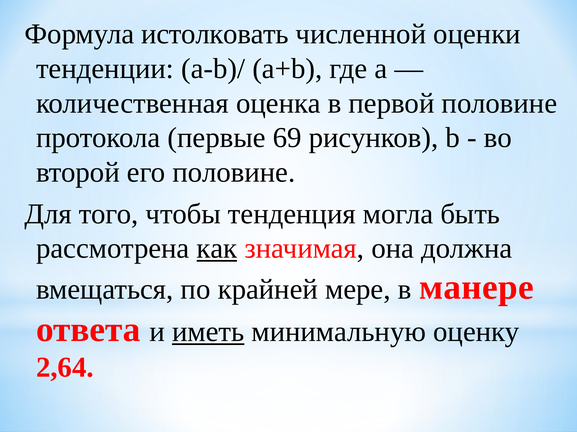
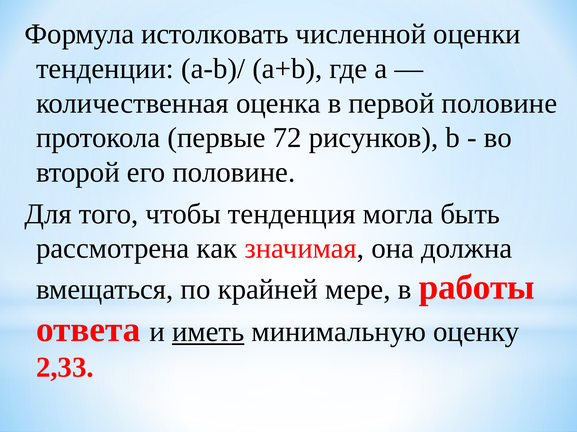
69: 69 -> 72 (287, 138)
как underline: present -> none (217, 249)
манере: манере -> работы (477, 288)
2,64: 2,64 -> 2,33 (65, 368)
